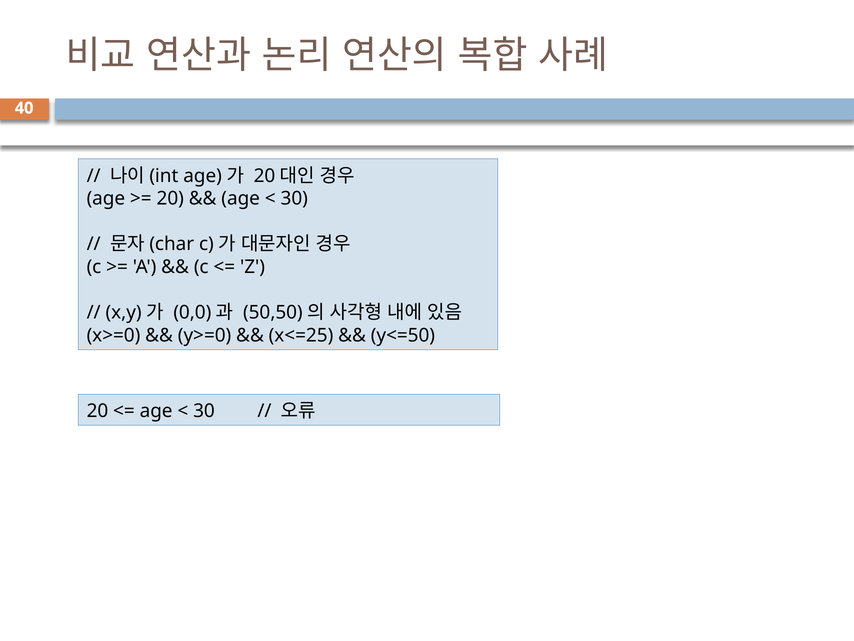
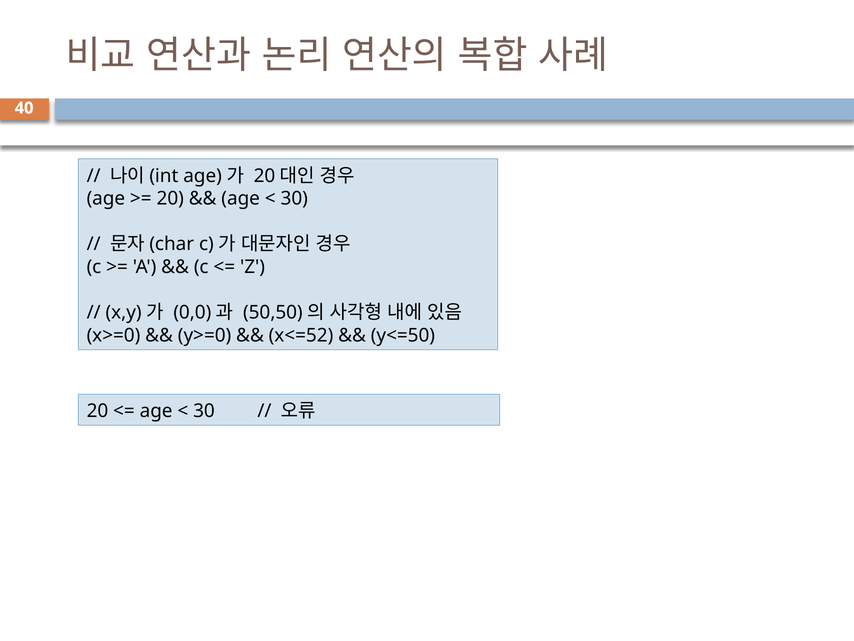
x<=25: x<=25 -> x<=52 (301, 335)
